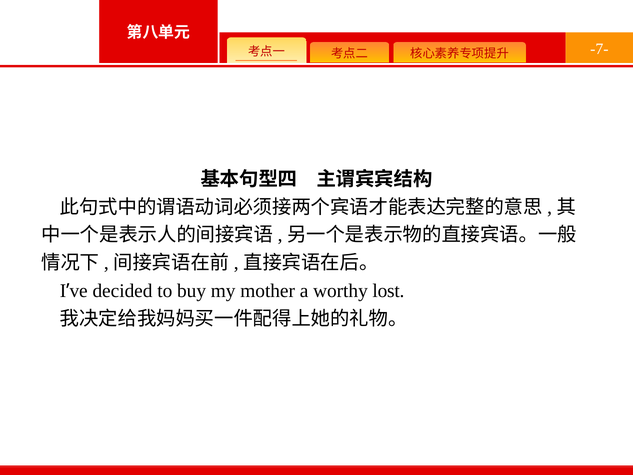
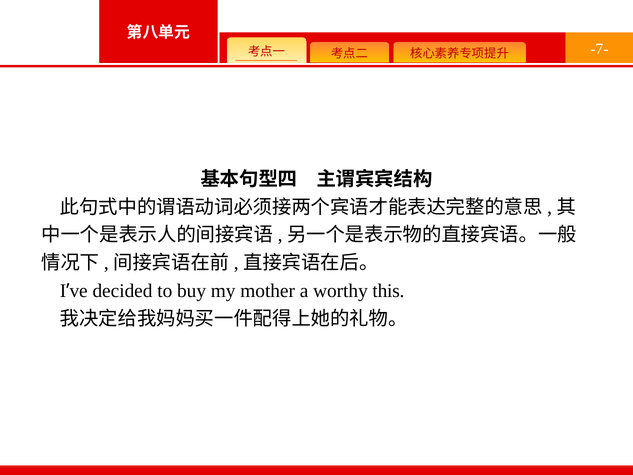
lost: lost -> this (388, 291)
